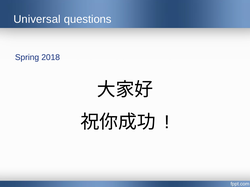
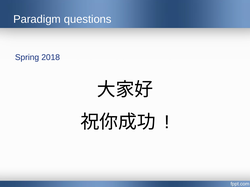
Universal: Universal -> Paradigm (37, 19)
